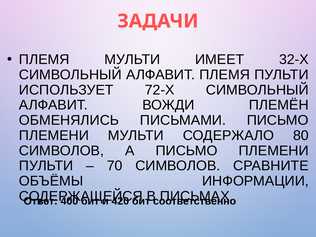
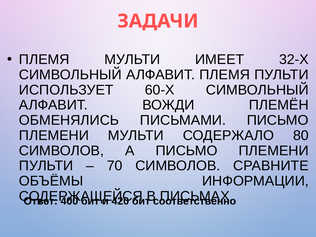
72-Х: 72-Х -> 60-Х (160, 90)
